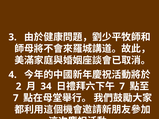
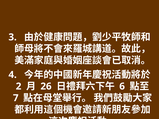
34: 34 -> 26 (46, 87)
7: 7 -> 6 (122, 87)
